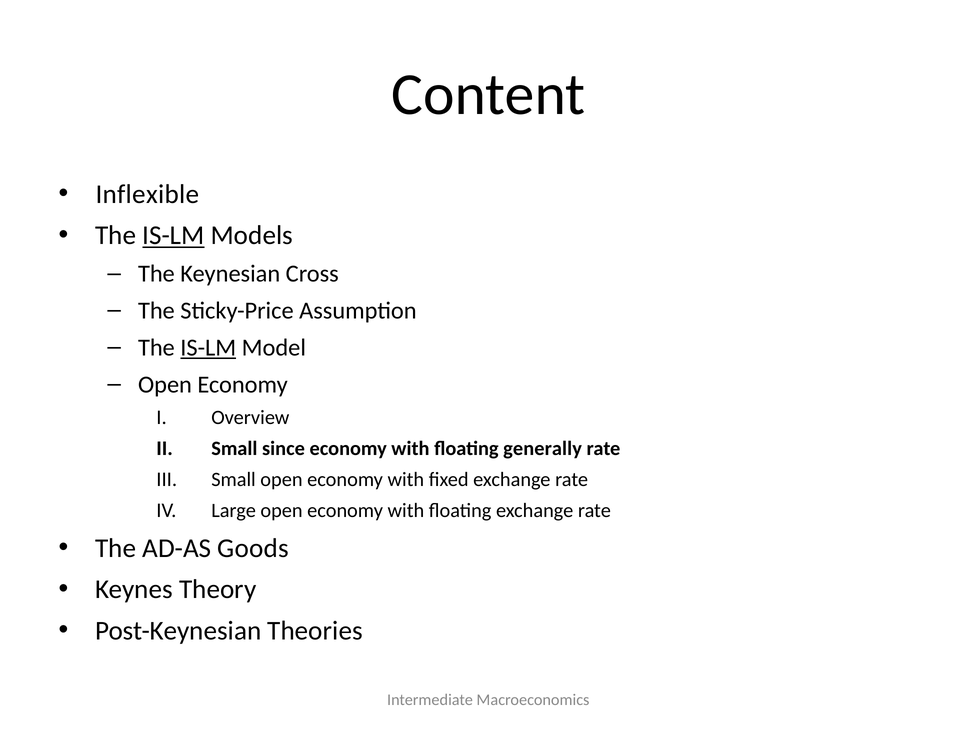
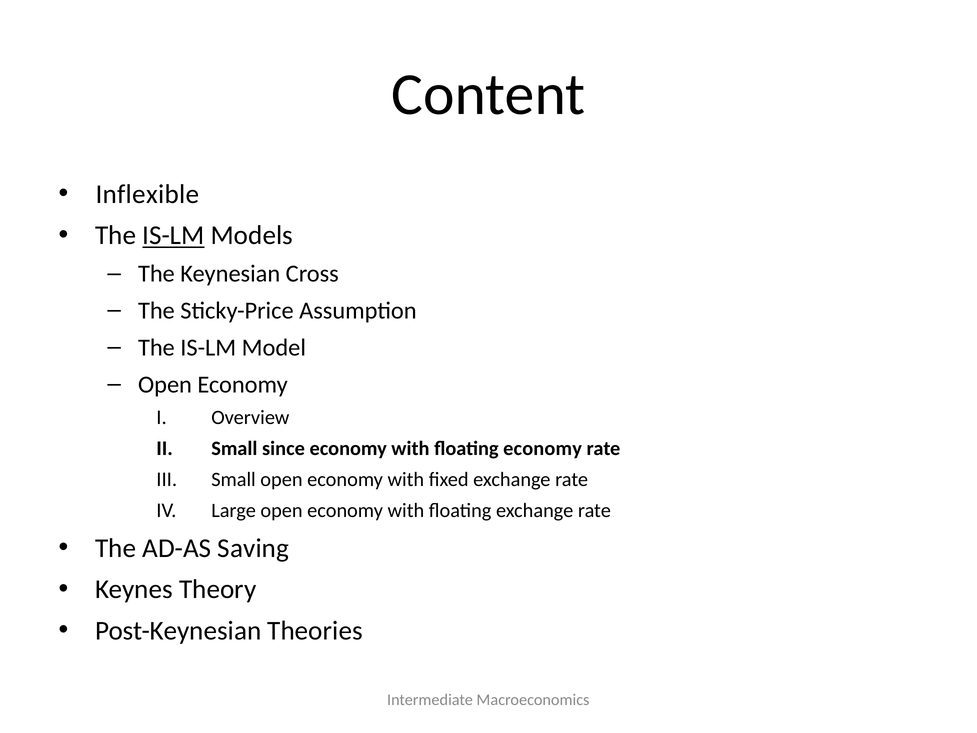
IS-LM underline: present -> none (208, 348)
floating generally: generally -> economy (543, 448)
Goods: Goods -> Saving (253, 548)
